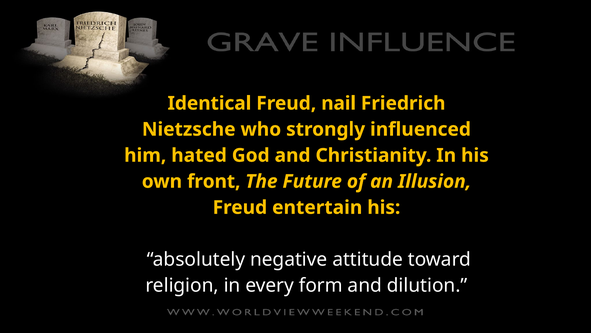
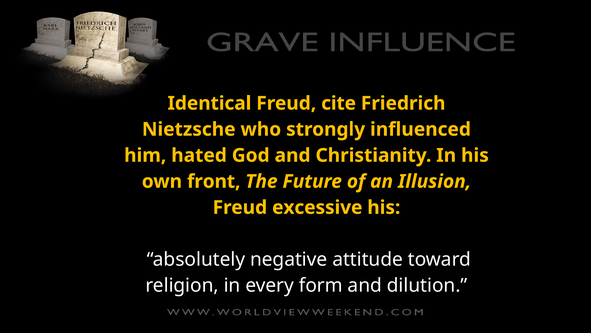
nail: nail -> cite (339, 103)
entertain: entertain -> excessive (317, 207)
